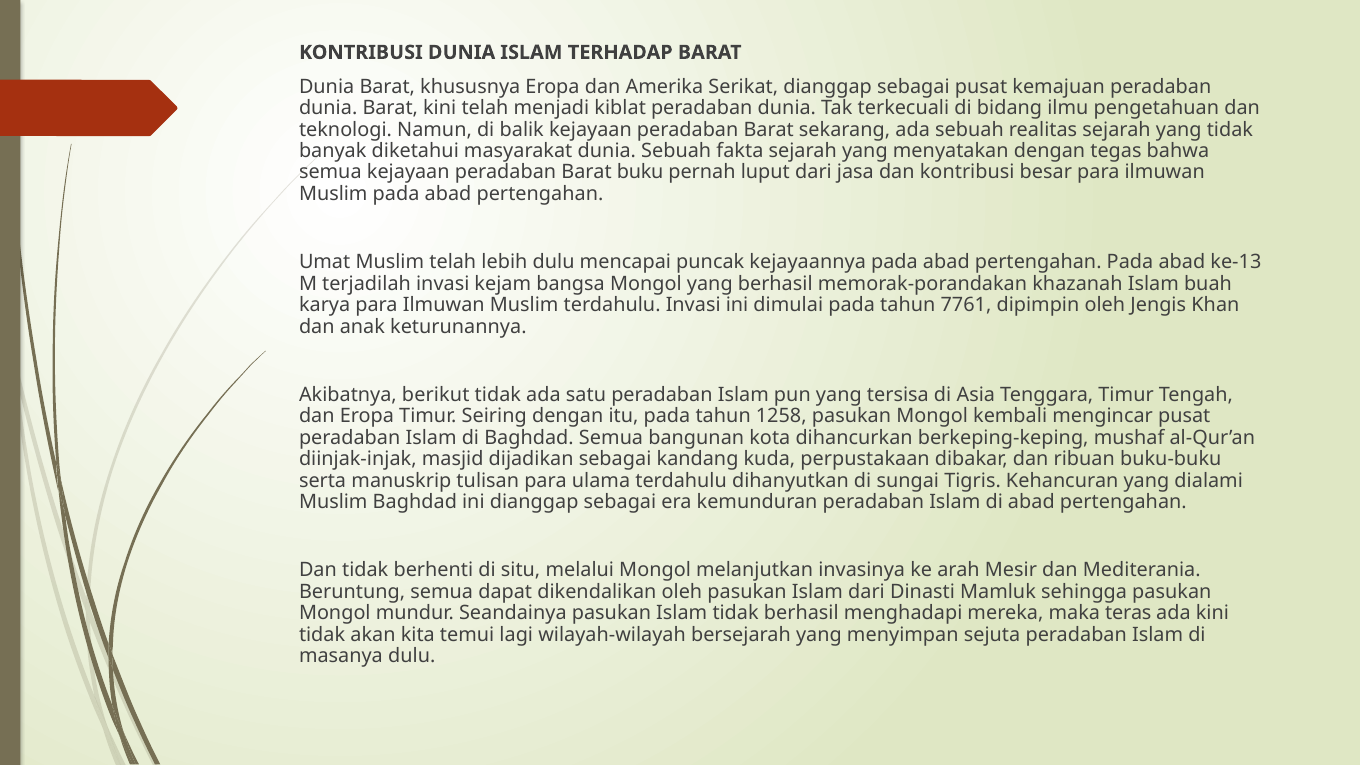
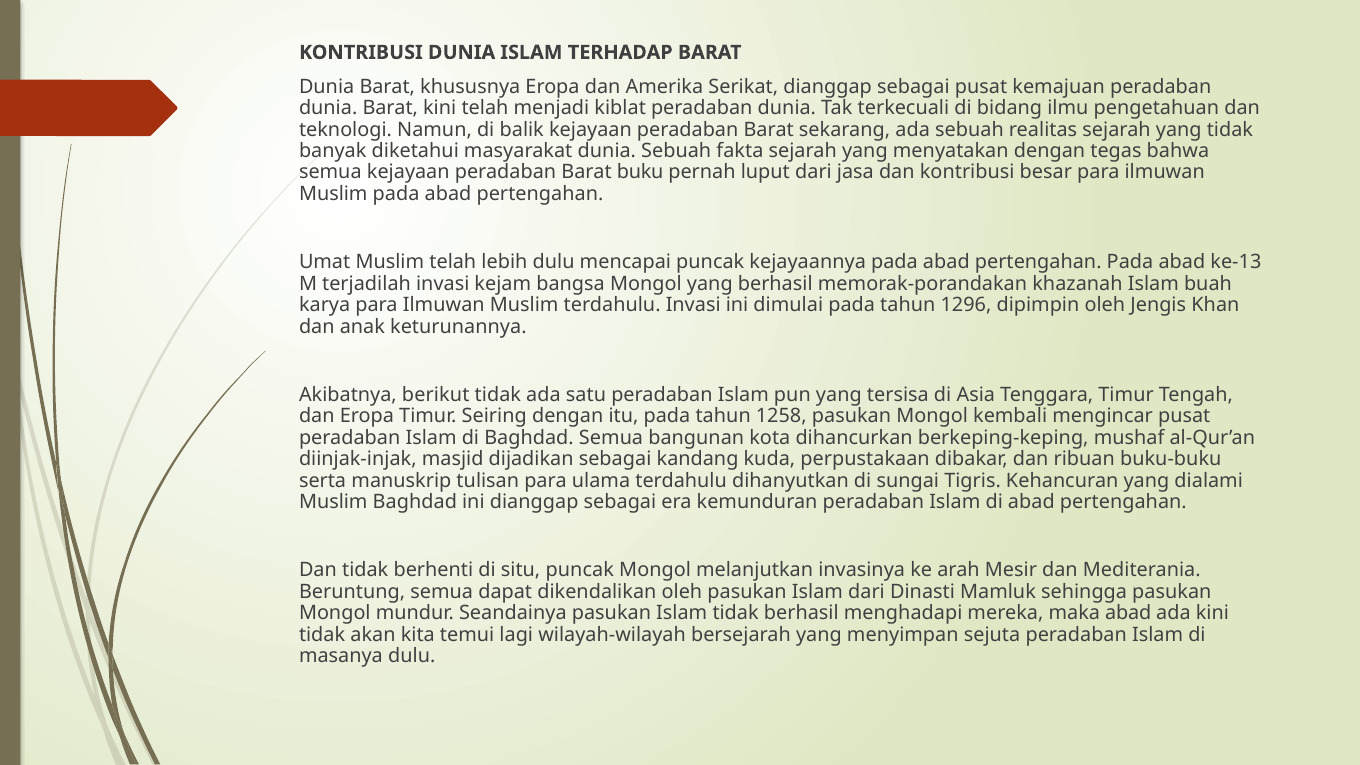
7761: 7761 -> 1296 (966, 305)
situ melalui: melalui -> puncak (580, 570)
maka teras: teras -> abad (1128, 613)
